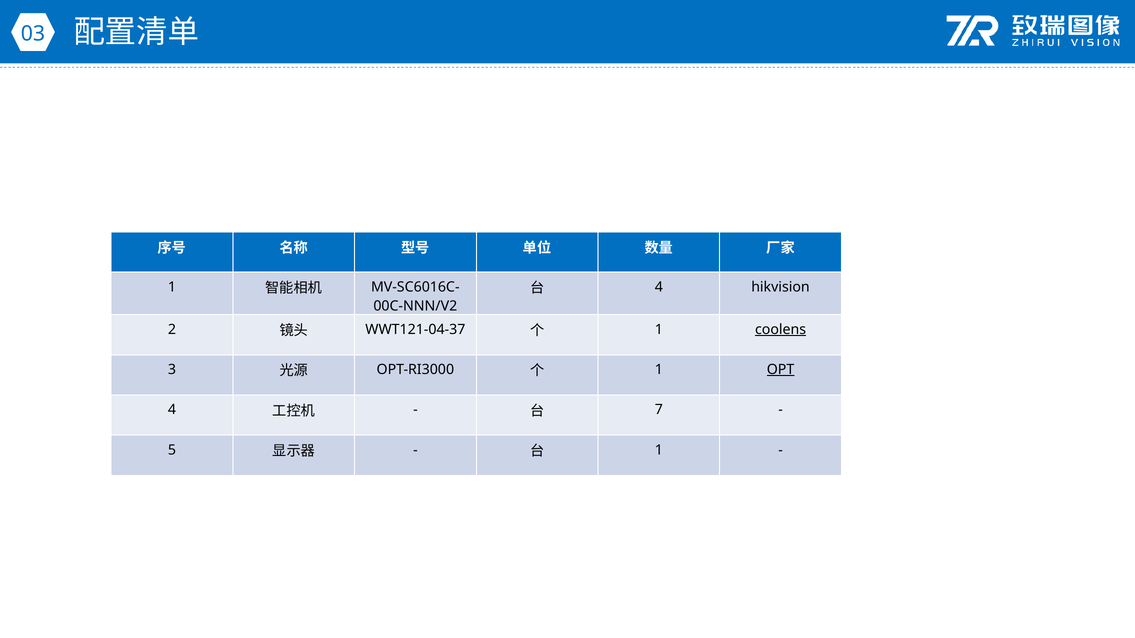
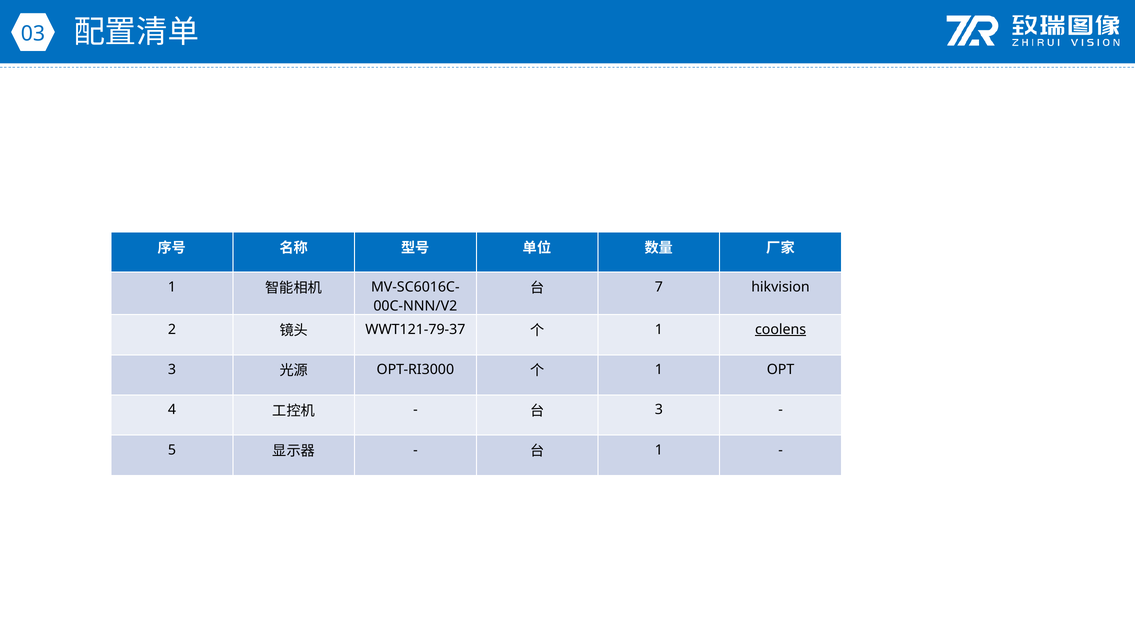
4: 4 -> 7 (659, 287)
WWT121-04-37: WWT121-04-37 -> WWT121-79-37 (415, 330)
OPT underline: present -> none (781, 370)
7: 7 -> 3 (659, 410)
